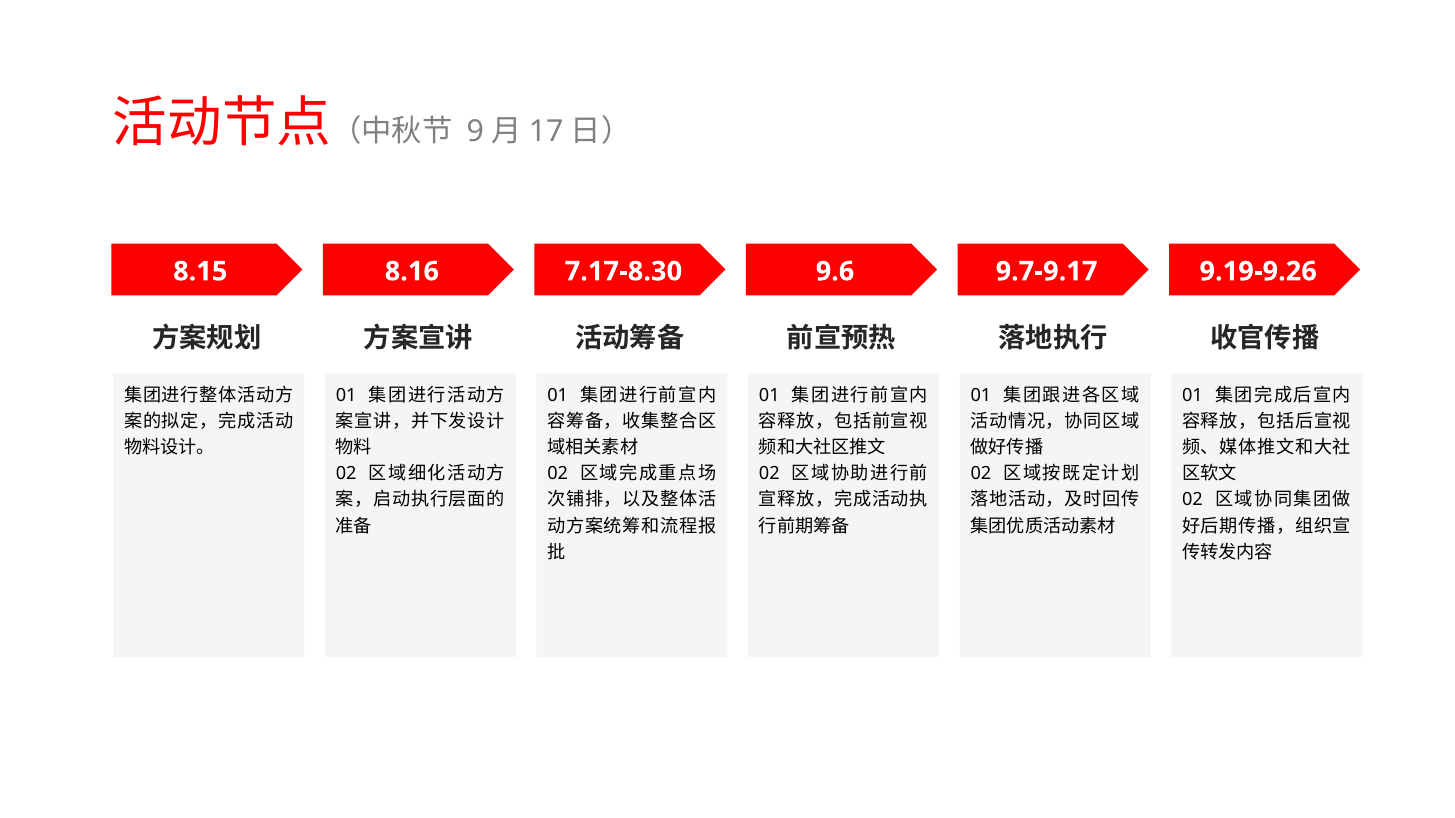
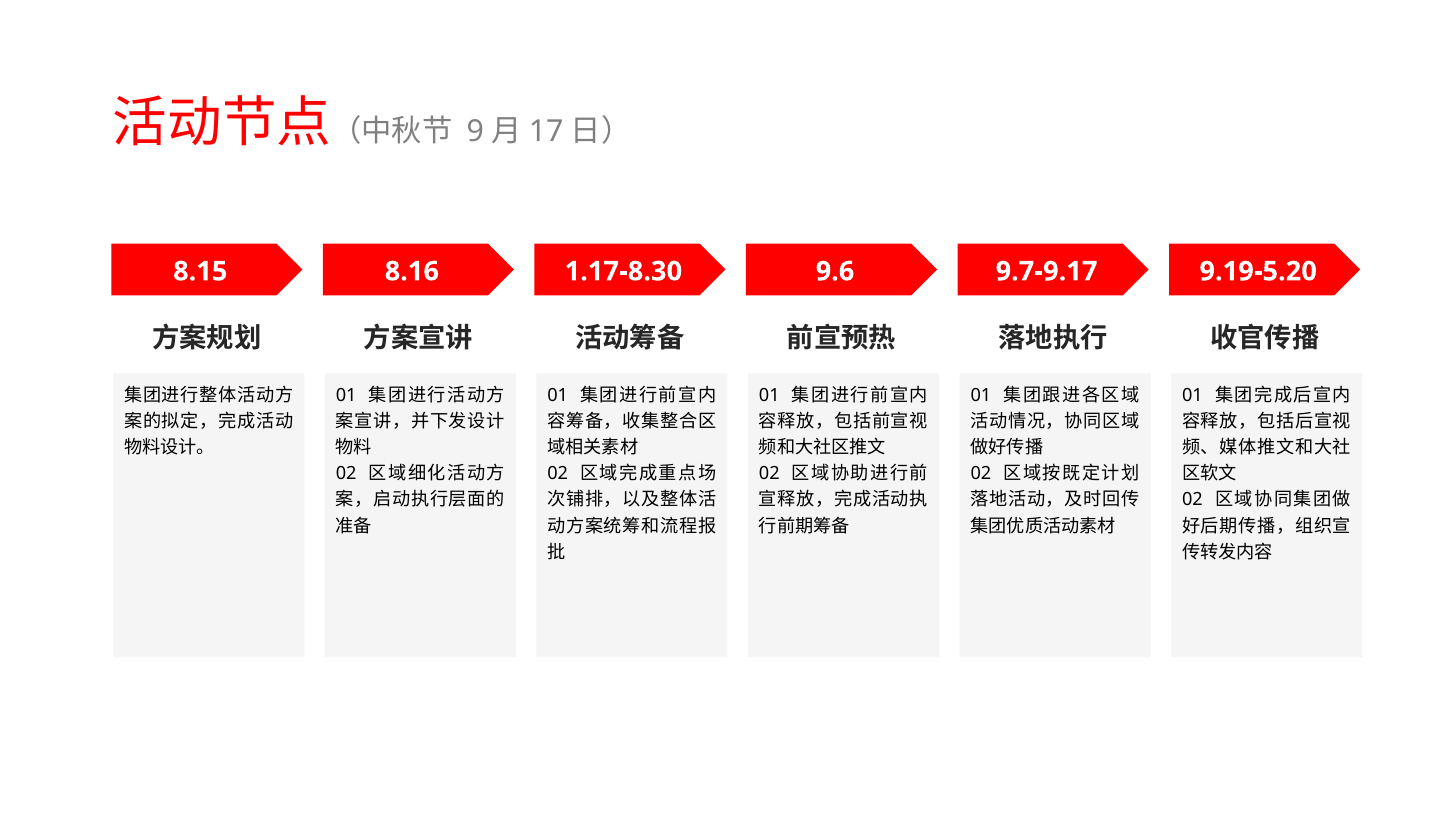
7.17-8.30: 7.17-8.30 -> 1.17-8.30 (623, 272)
9.19-9.26: 9.19-9.26 -> 9.19-5.20 (1258, 272)
